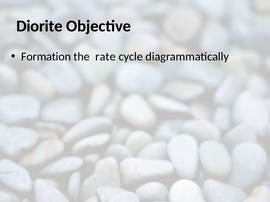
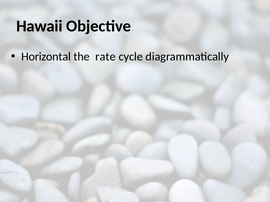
Diorite: Diorite -> Hawaii (39, 26)
Formation: Formation -> Horizontal (46, 57)
